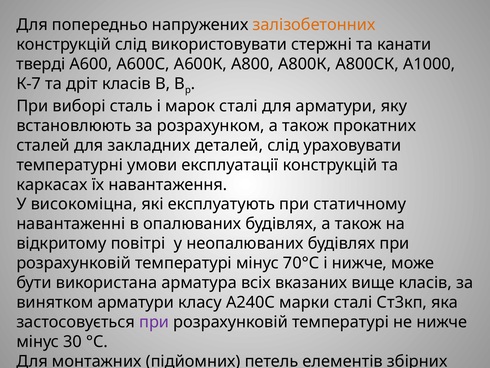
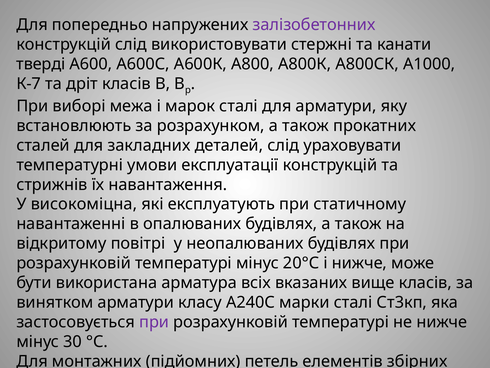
залізобетонних colour: orange -> purple (314, 25)
виборі сталь: сталь -> межа (131, 106)
каркасах: каркасах -> стрижнів (52, 184)
70°С: 70°С -> 20°С (301, 263)
